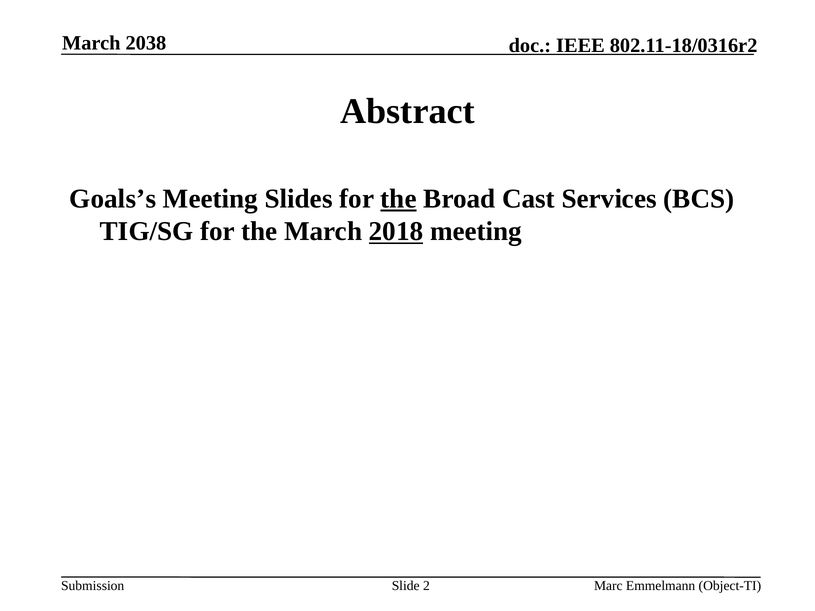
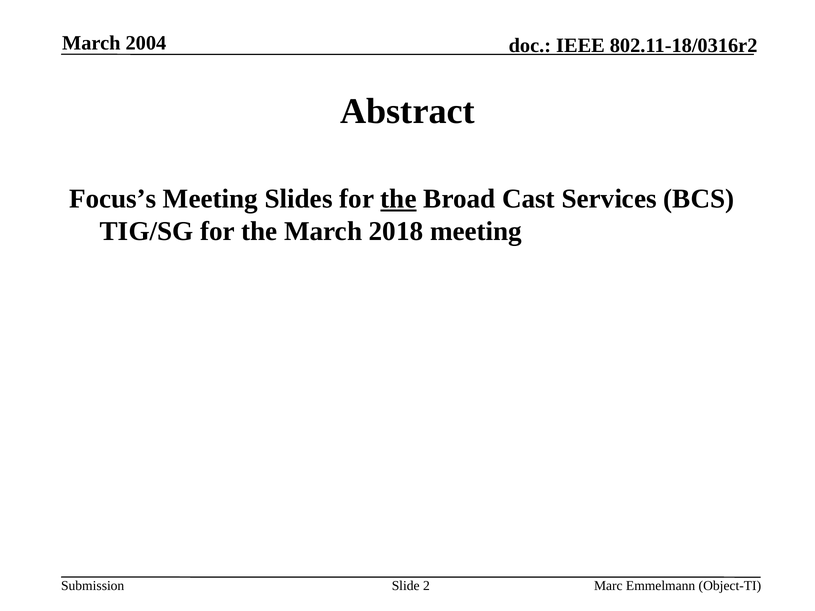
2038: 2038 -> 2004 (146, 43)
Goals’s: Goals’s -> Focus’s (113, 199)
2018 underline: present -> none (396, 231)
